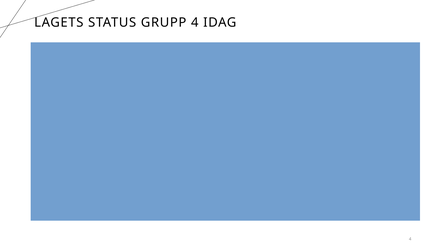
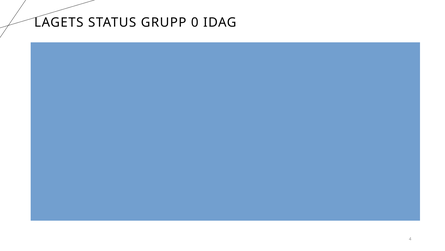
GRUPP 4: 4 -> 0 (195, 23)
